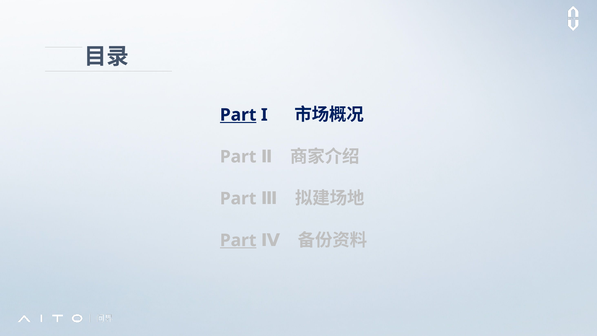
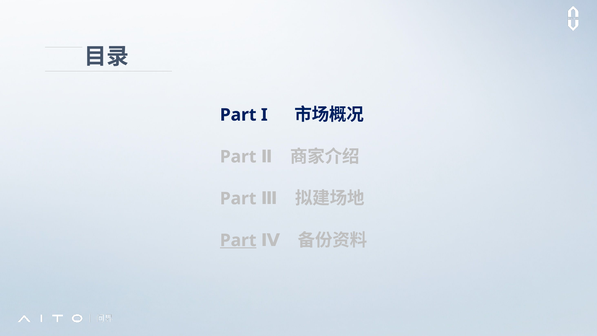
Part underline: present -> none (238, 115)
